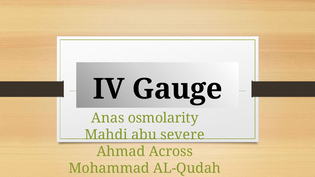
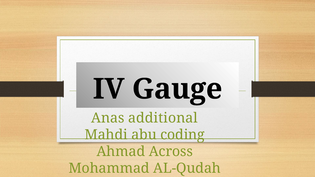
osmolarity: osmolarity -> additional (163, 118)
severe: severe -> coding (183, 135)
